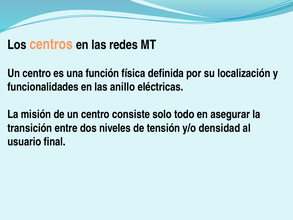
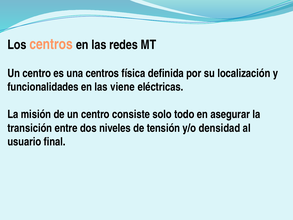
una función: función -> centros (102, 73)
anillo: anillo -> viene (123, 87)
